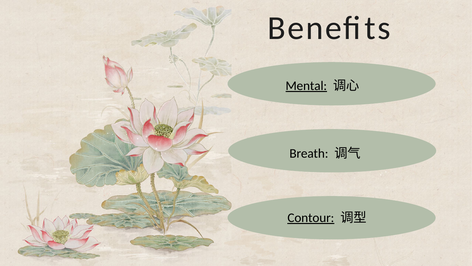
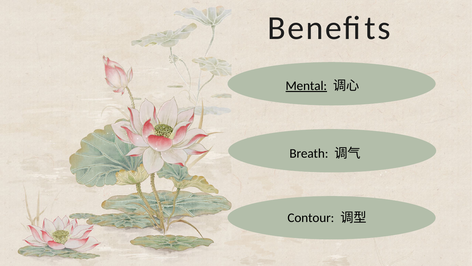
Contour underline: present -> none (311, 217)
